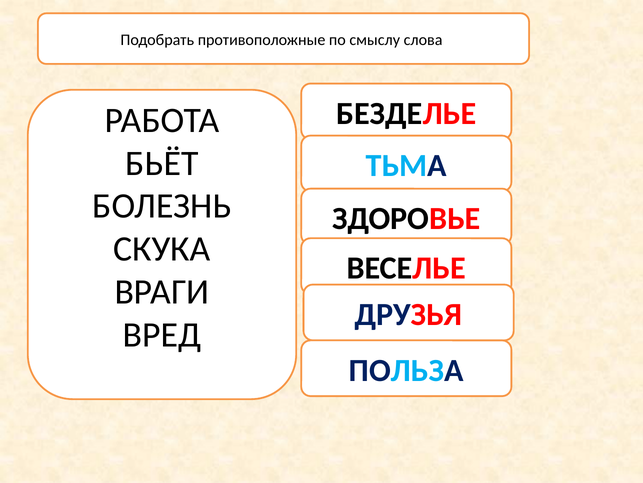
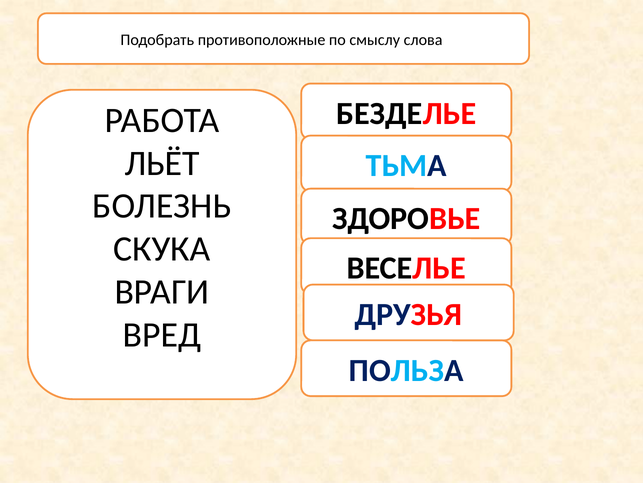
БЬЁТ: БЬЁТ -> ЛЬЁТ (162, 163)
